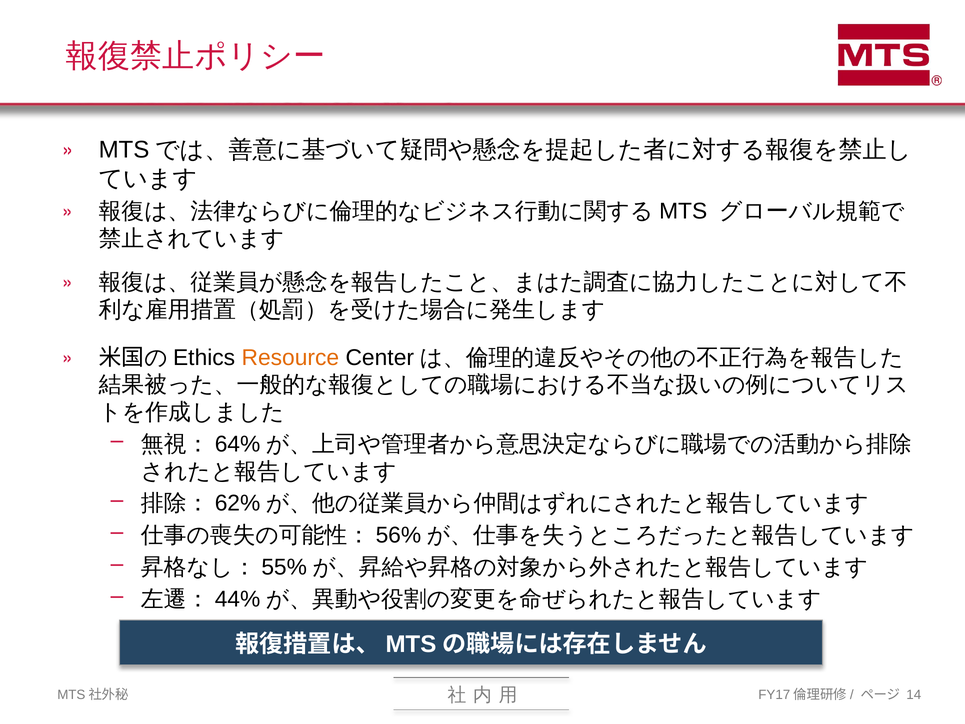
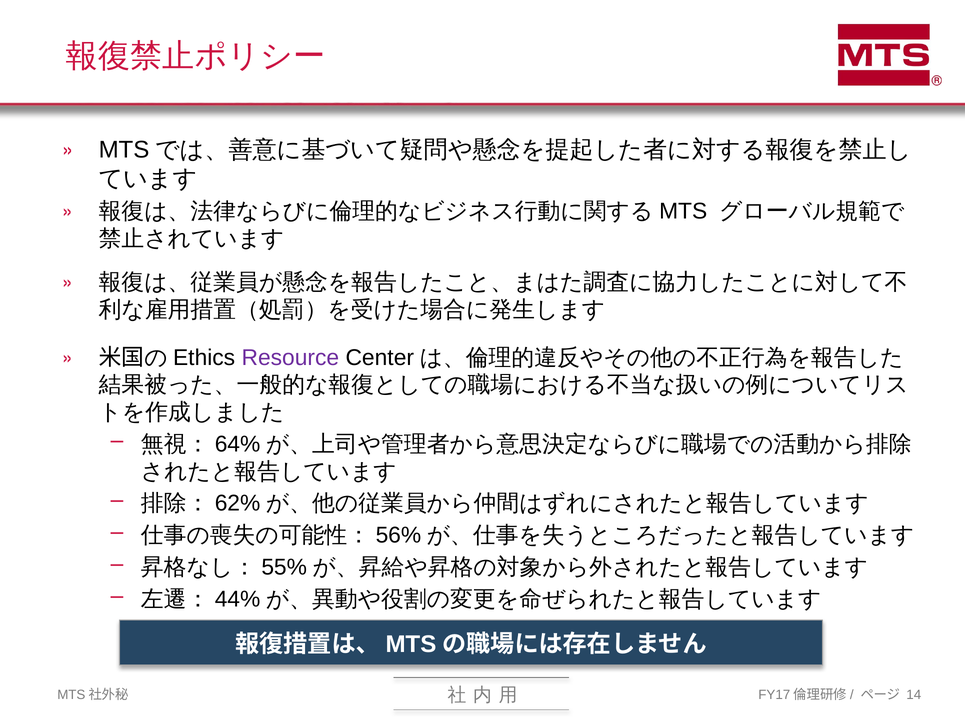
Resource colour: orange -> purple (290, 357)
